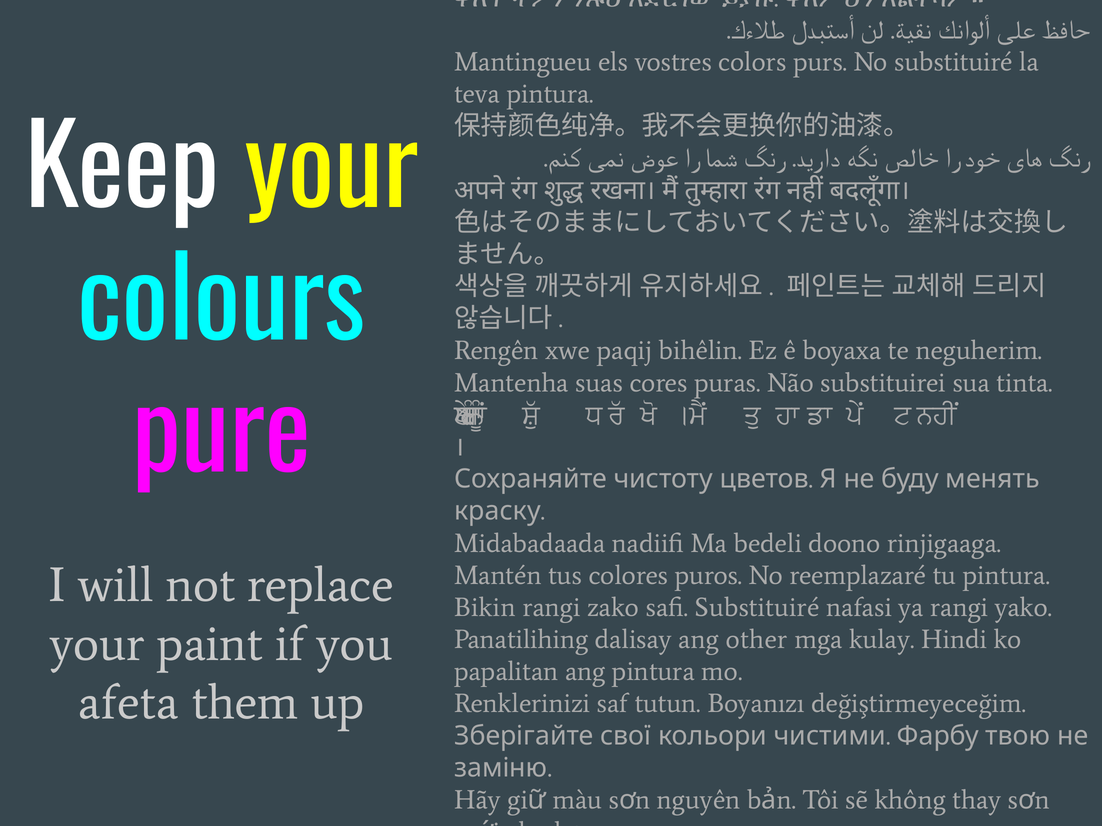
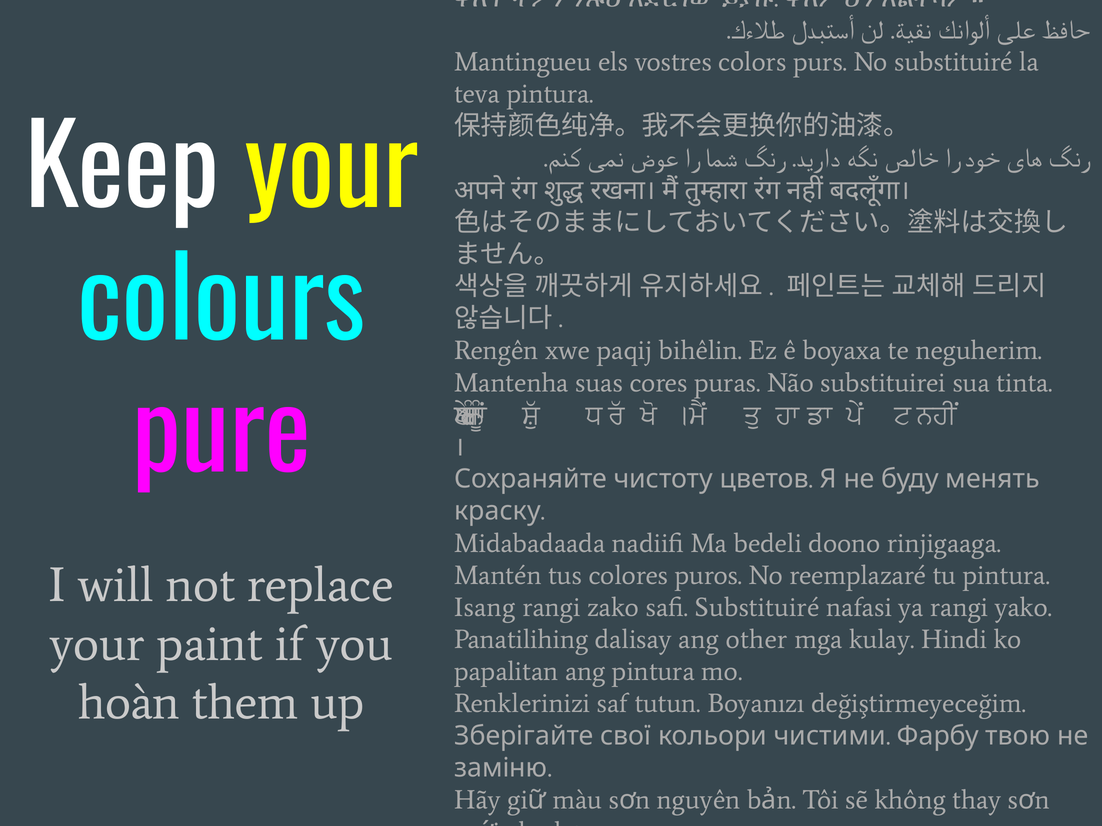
Bikin: Bikin -> Isang (485, 608)
afeta: afeta -> hoàn (129, 703)
